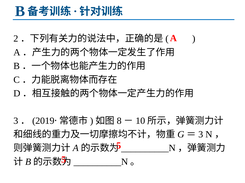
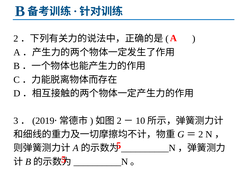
8: 8 -> 2 (119, 121)
3: 3 -> 2 (201, 135)
